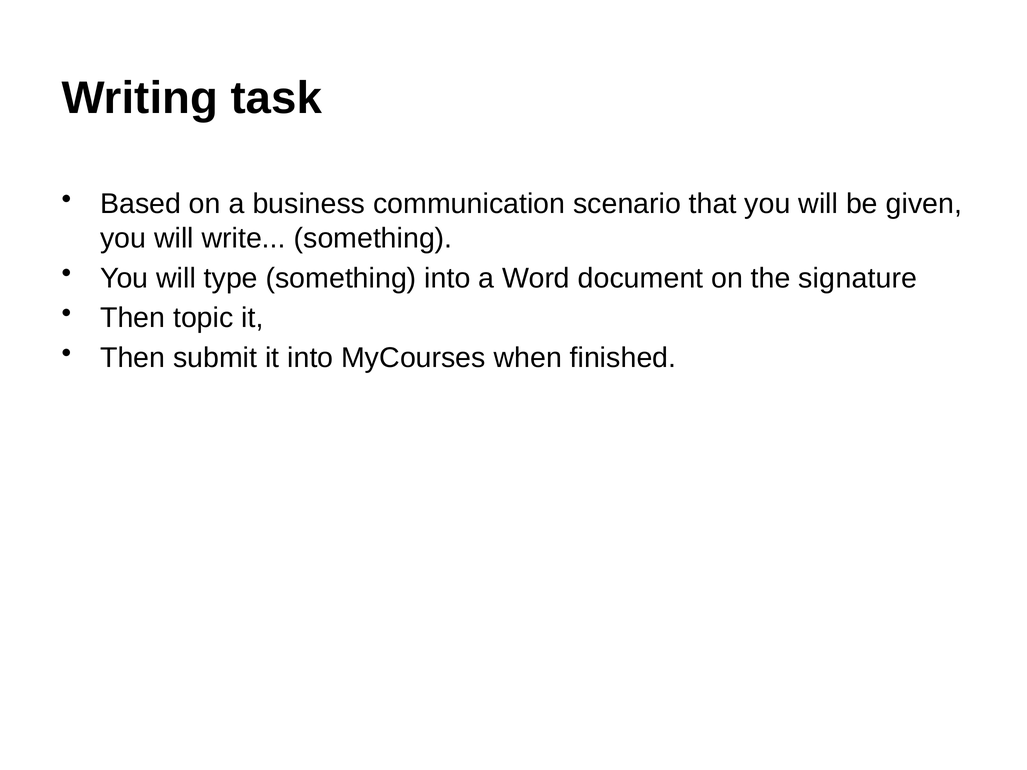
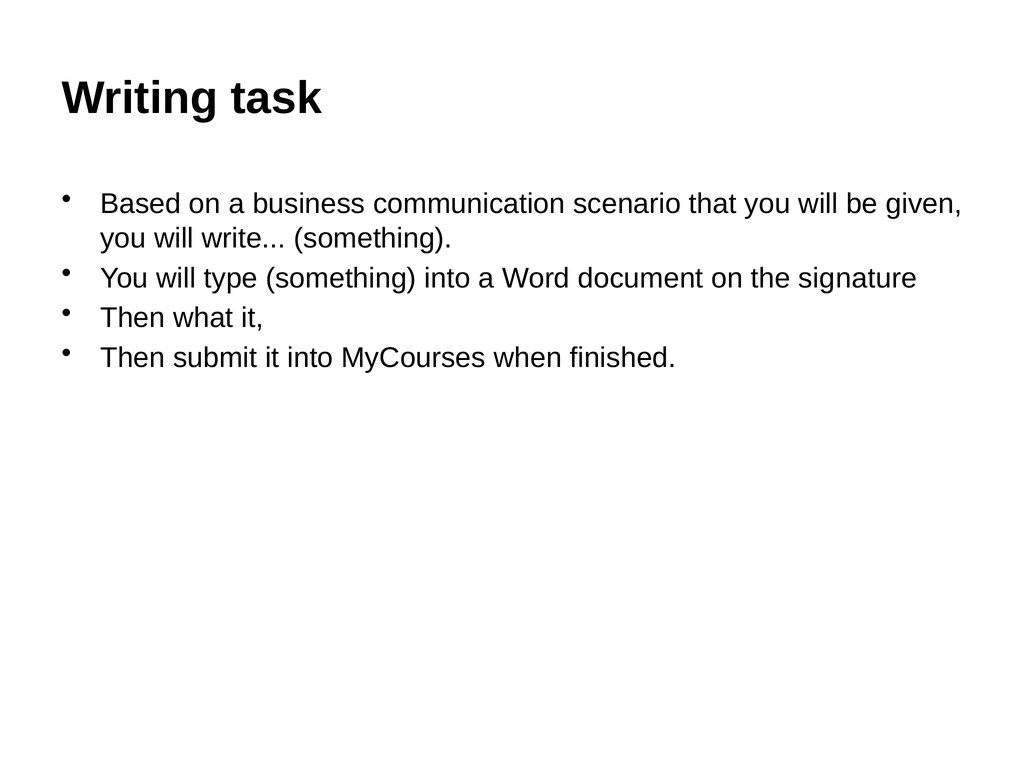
topic: topic -> what (203, 318)
